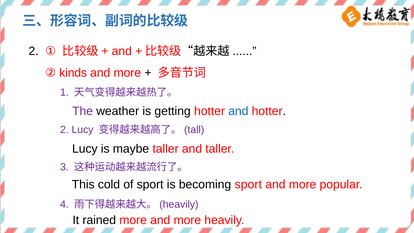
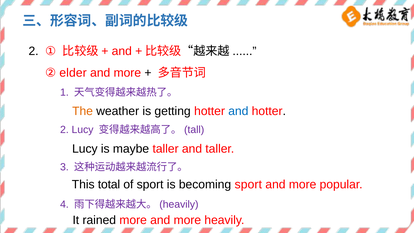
kinds: kinds -> elder (73, 73)
The colour: purple -> orange (83, 111)
cold: cold -> total (109, 185)
